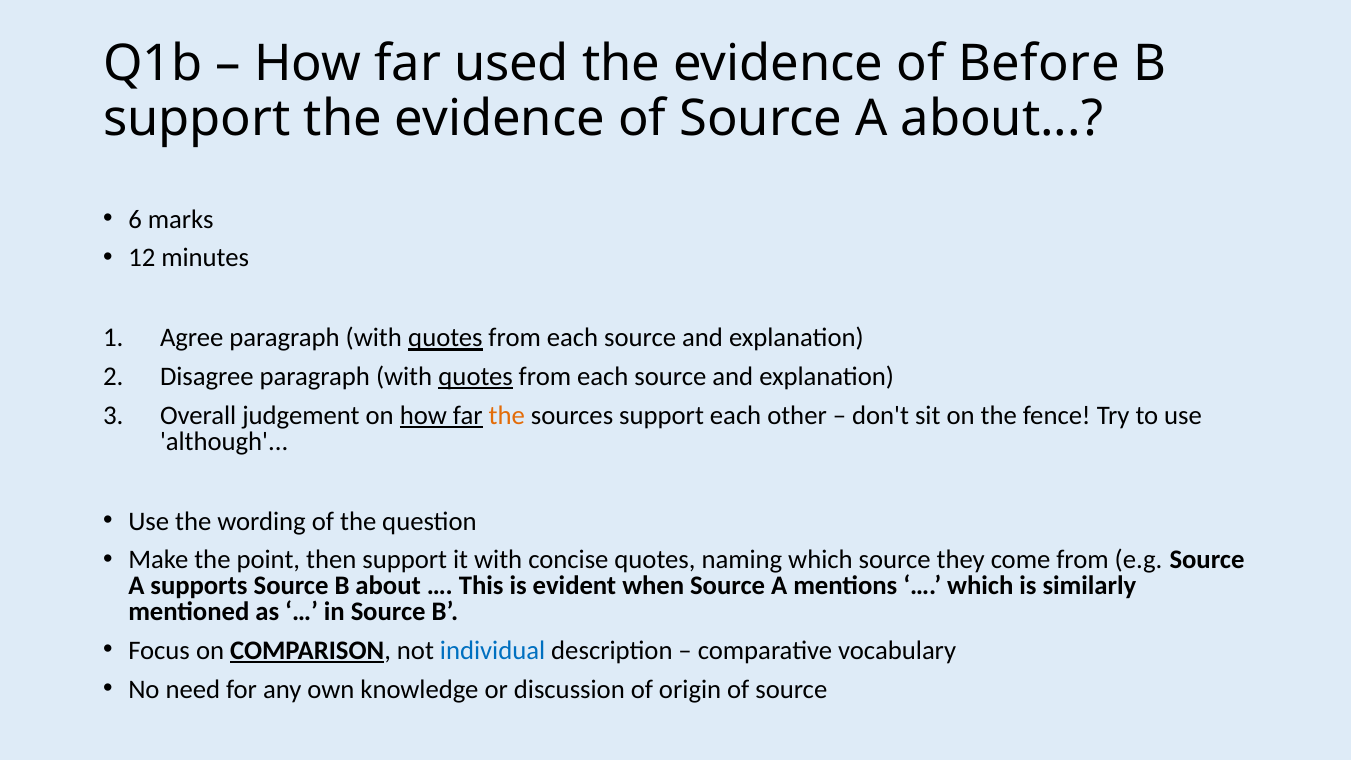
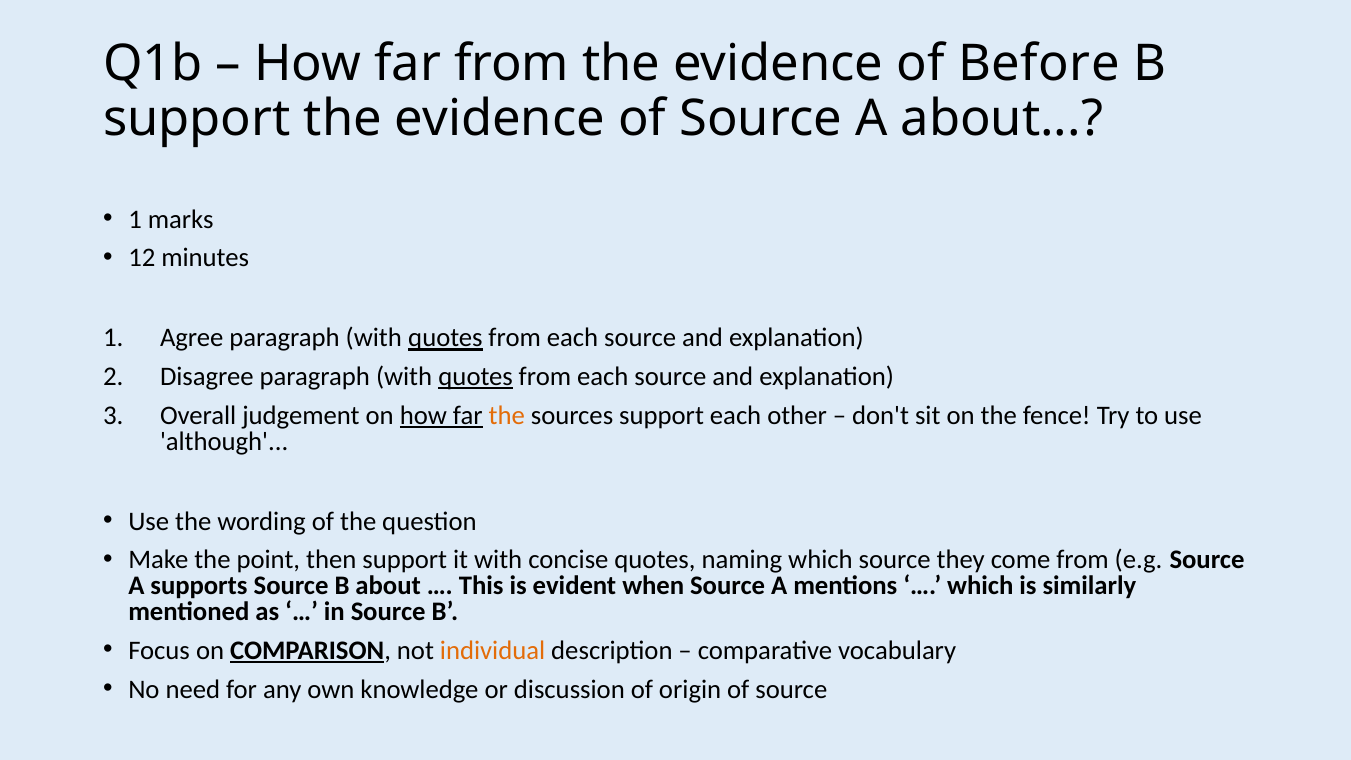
far used: used -> from (512, 64)
6: 6 -> 1 (135, 219)
individual colour: blue -> orange (493, 651)
